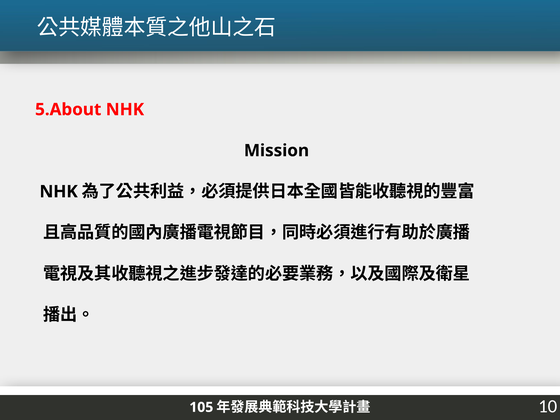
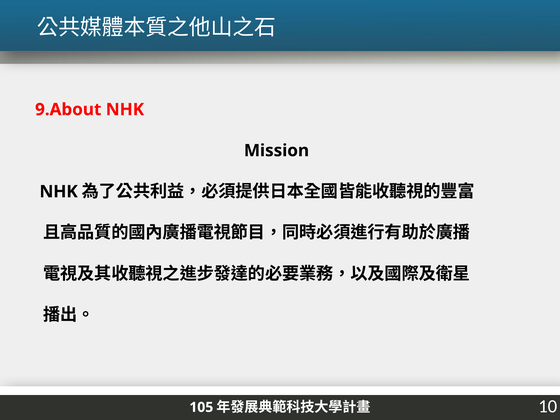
5.About: 5.About -> 9.About (68, 110)
